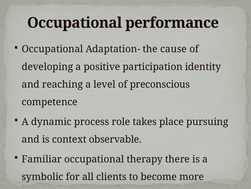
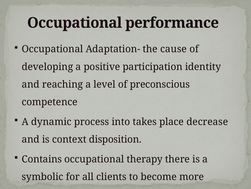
role: role -> into (121, 121)
pursuing: pursuing -> decrease (207, 121)
observable: observable -> disposition (115, 139)
Familiar: Familiar -> Contains (42, 159)
